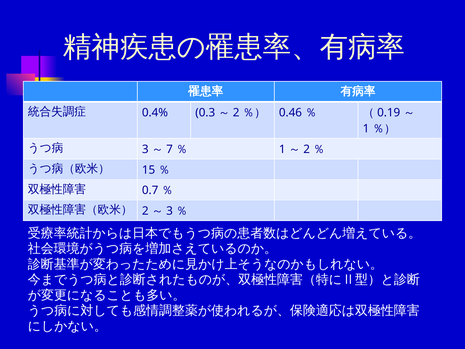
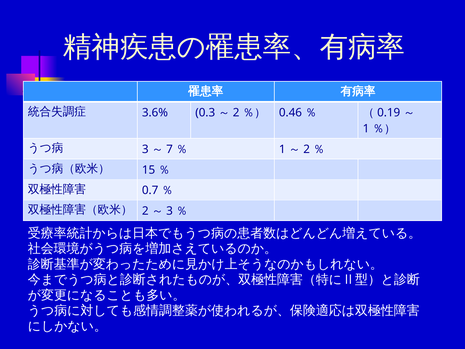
0.4%: 0.4% -> 3.6% (155, 113)
